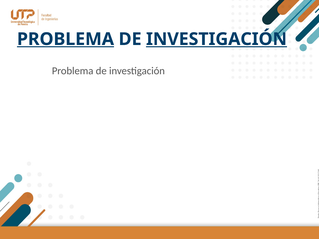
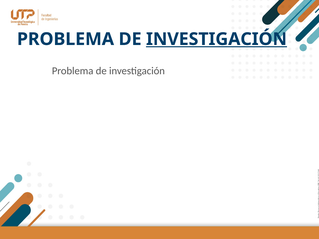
PROBLEMA underline: present -> none (65, 39)
